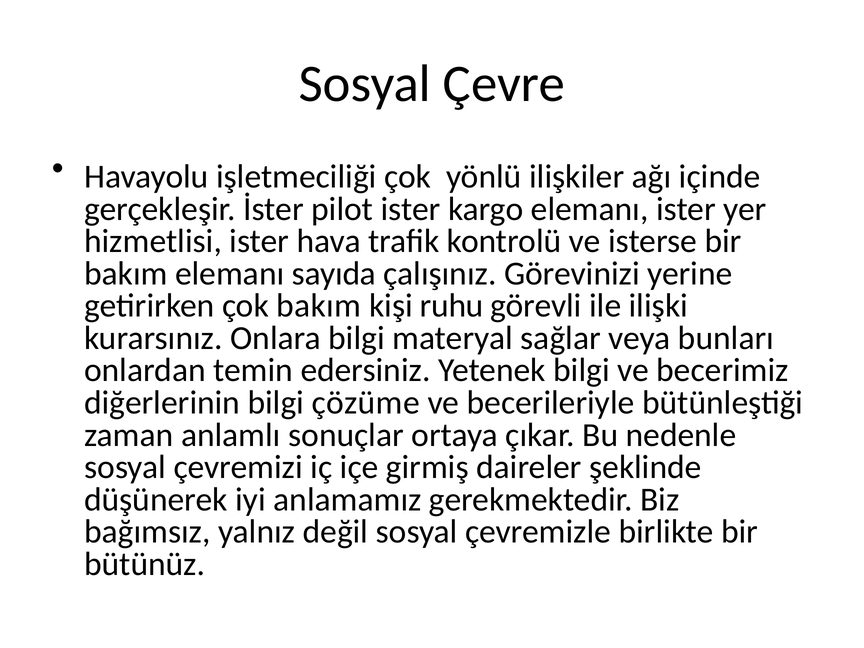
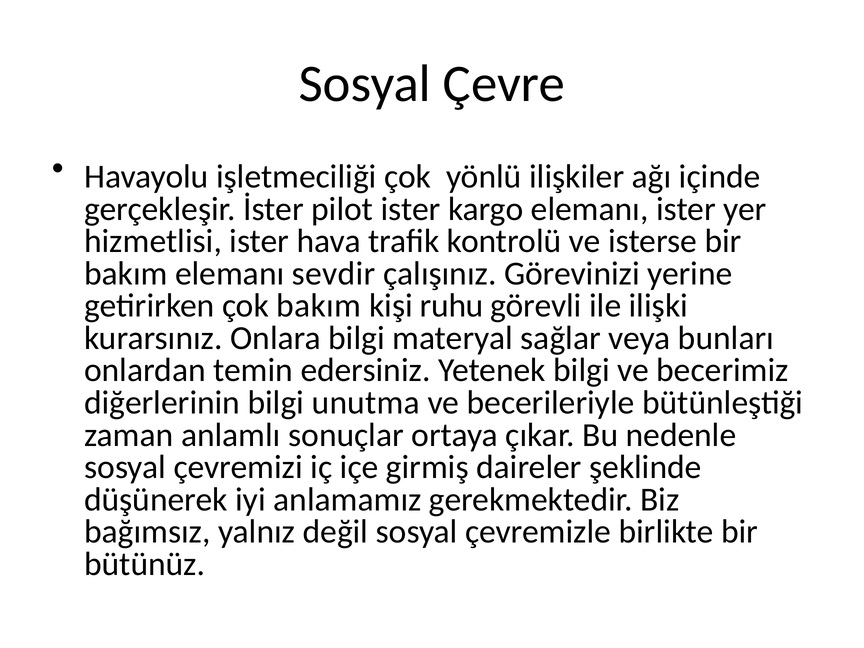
sayıda: sayıda -> sevdir (334, 274)
çözüme: çözüme -> unutma (366, 403)
